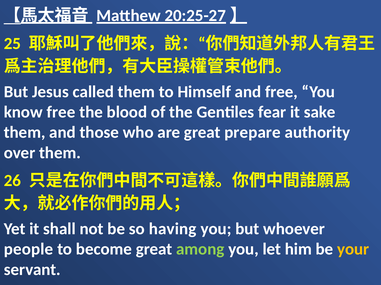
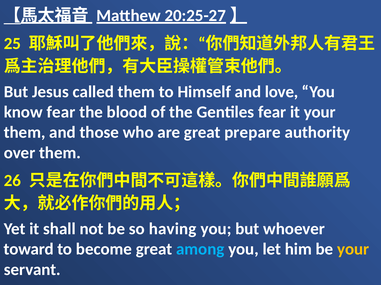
and free: free -> love (282, 92)
know free: free -> fear (61, 112)
it sake: sake -> your (320, 112)
people: people -> toward (29, 250)
among colour: light green -> light blue (200, 250)
